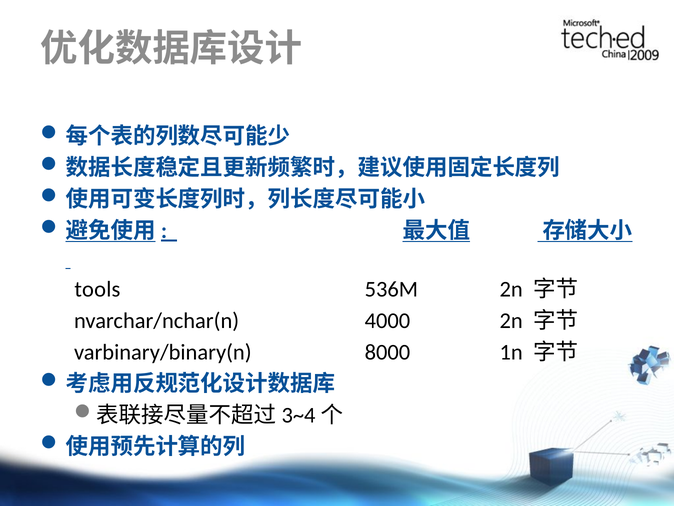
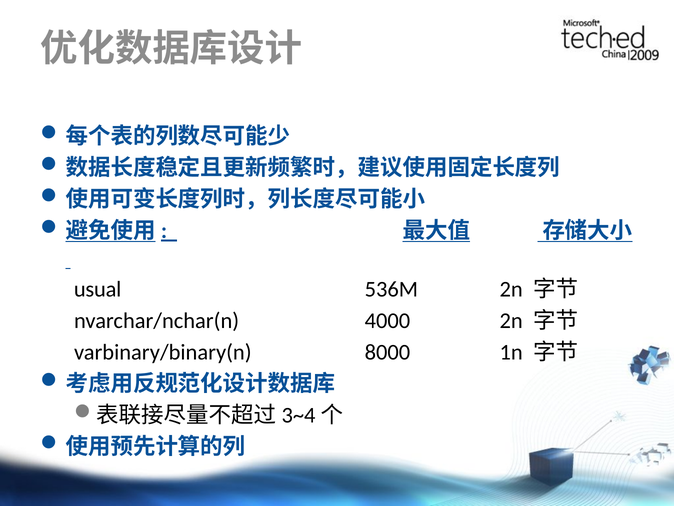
tools: tools -> usual (98, 289)
